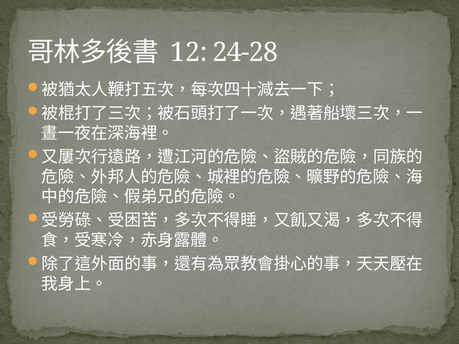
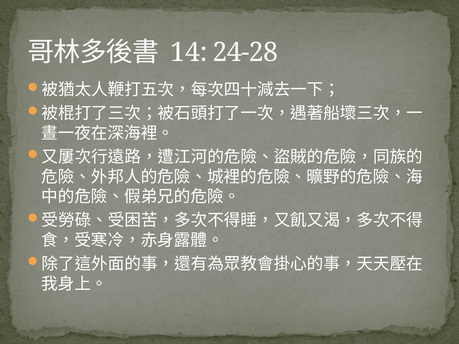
12: 12 -> 14 (189, 52)
